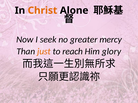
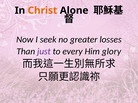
mercy: mercy -> losses (111, 40)
just colour: orange -> purple (44, 52)
reach: reach -> every (73, 52)
